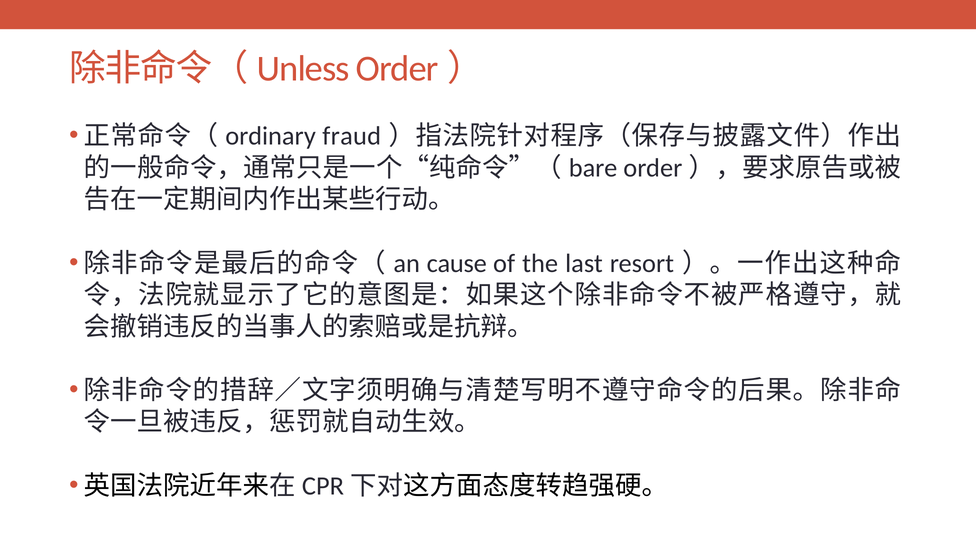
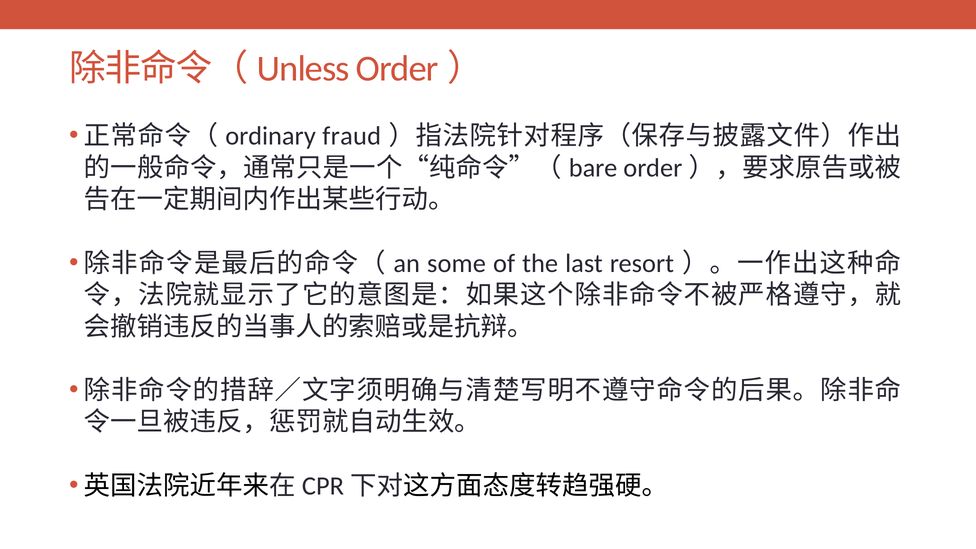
cause: cause -> some (457, 263)
